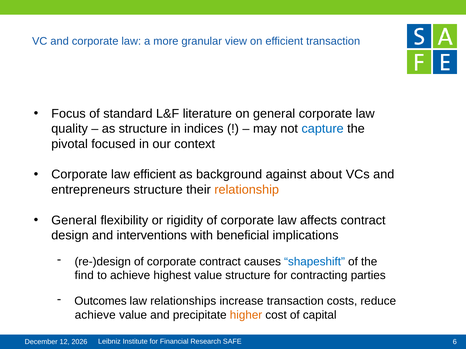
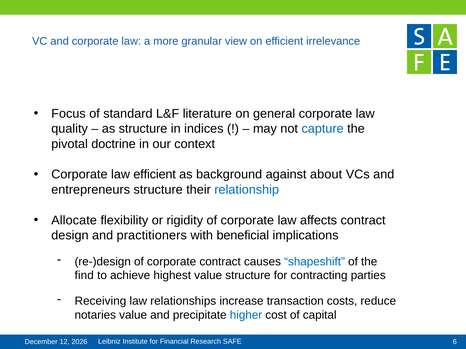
efficient transaction: transaction -> irrelevance (333, 41)
focused: focused -> doctrine (114, 144)
relationship colour: orange -> blue (247, 190)
General: General -> Allocate (74, 221)
interventions: interventions -> practitioners (152, 236)
Outcomes: Outcomes -> Receiving (100, 302)
achieve: achieve -> notaries (95, 315)
higher colour: orange -> blue (246, 315)
